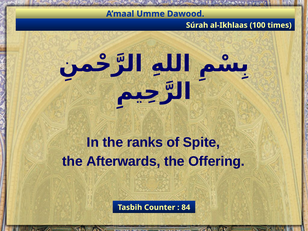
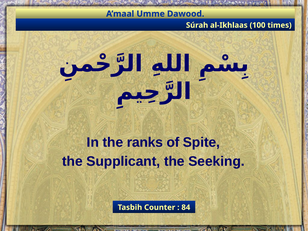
Afterwards: Afterwards -> Supplicant (123, 161)
Offering: Offering -> Seeking (217, 161)
